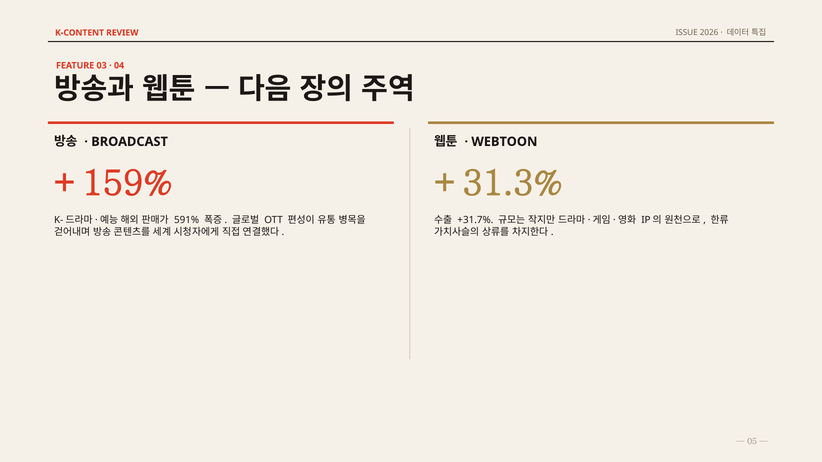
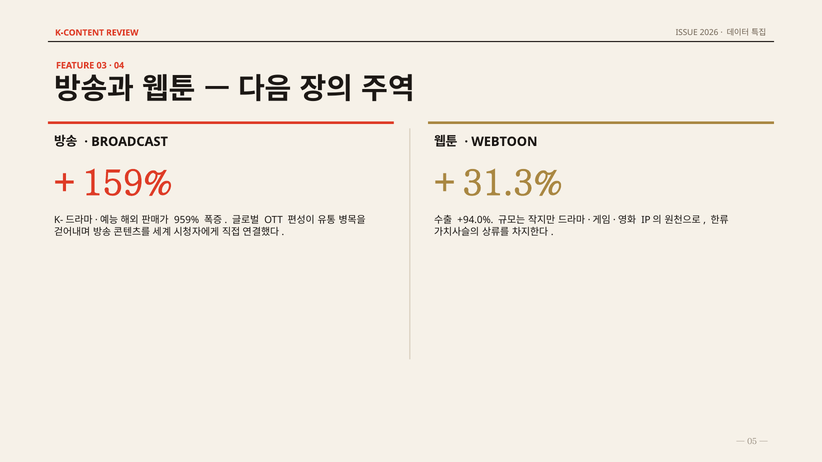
591%: 591% -> 959% (187, 220)
+31.7%: +31.7% -> +94.0% (475, 220)
